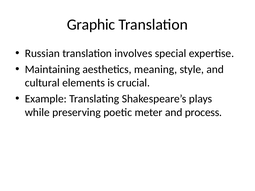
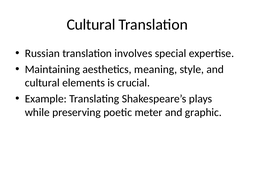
Graphic: Graphic -> Cultural (91, 25)
process: process -> graphic (203, 112)
